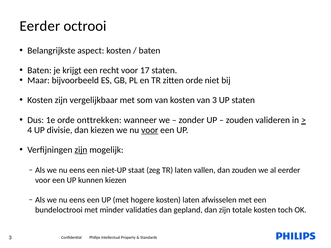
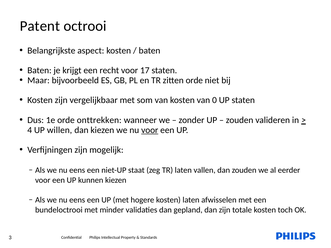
Eerder: Eerder -> Patent (40, 26)
van 3: 3 -> 0 (214, 100)
divisie: divisie -> willen (60, 130)
zijn underline: present -> none (81, 150)
